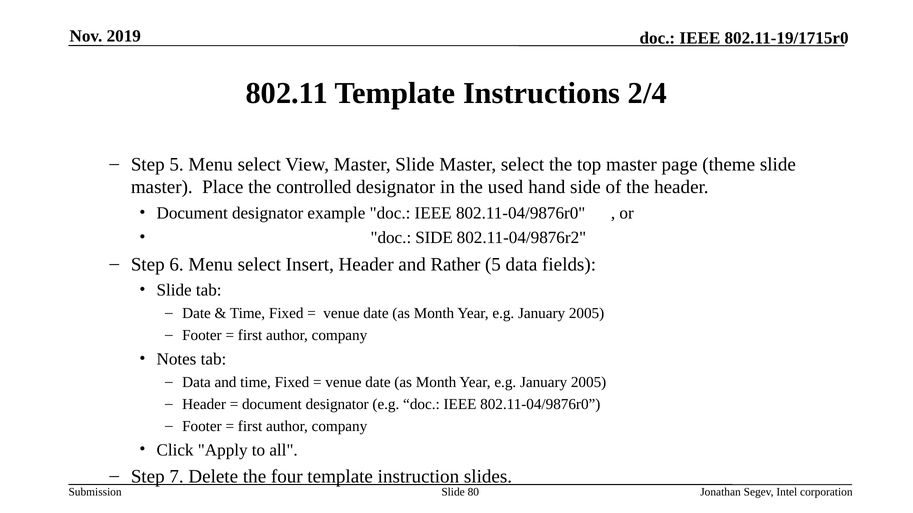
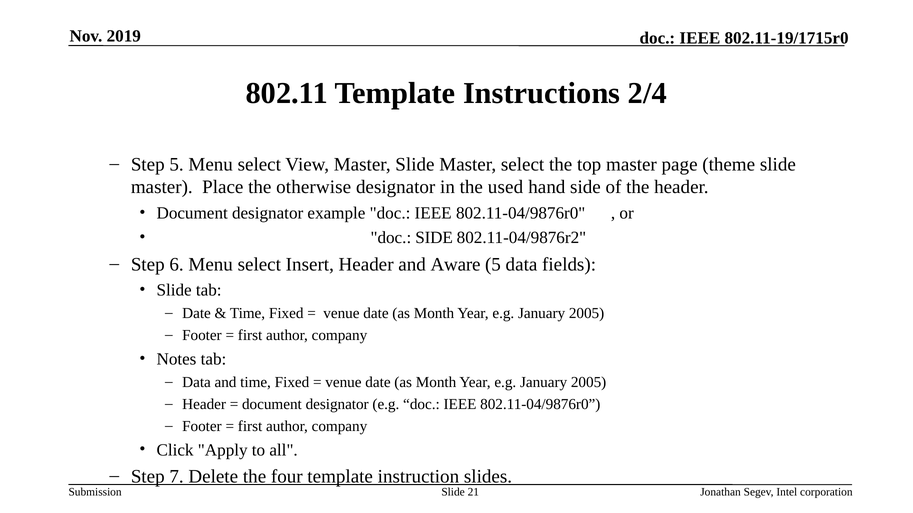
controlled: controlled -> otherwise (314, 187)
Rather: Rather -> Aware (456, 265)
80: 80 -> 21 (473, 493)
